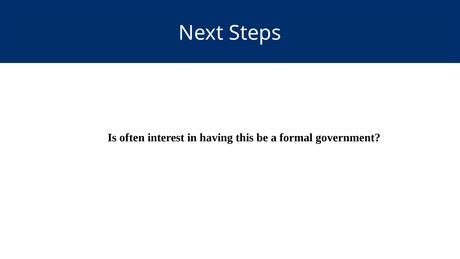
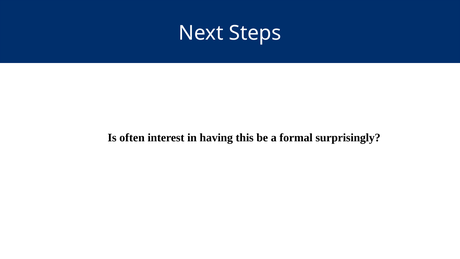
government: government -> surprisingly (348, 137)
